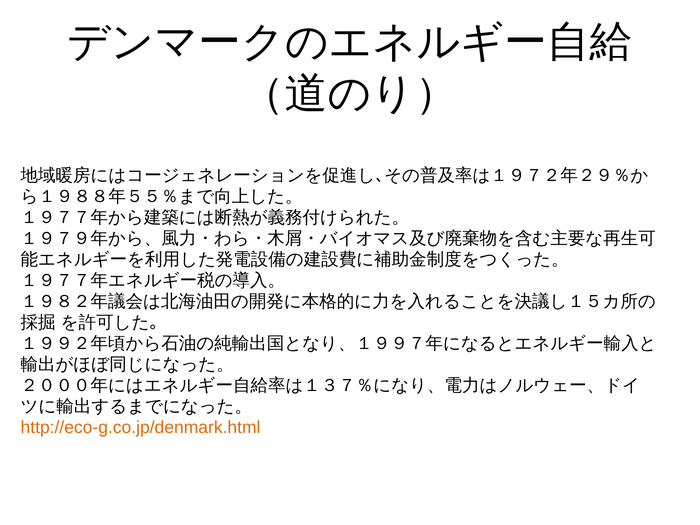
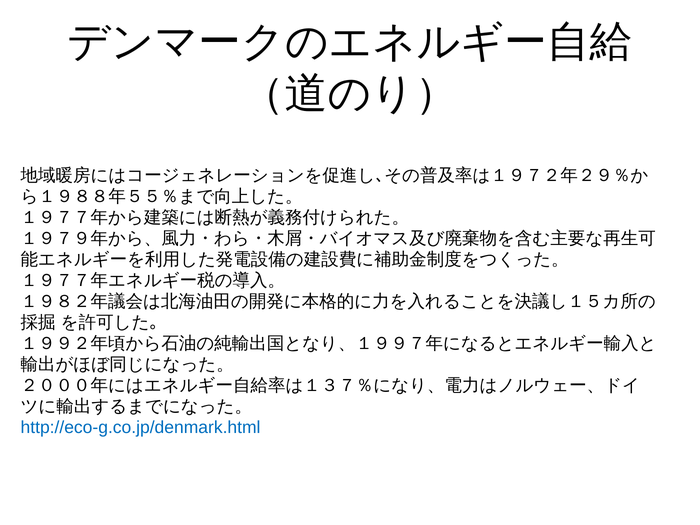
http://eco-g.co.jp/denmark.html colour: orange -> blue (141, 427)
